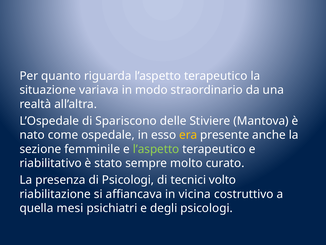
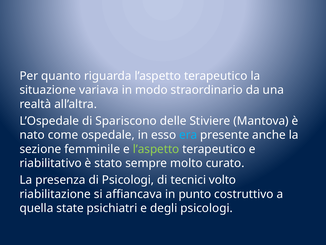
era colour: yellow -> light blue (188, 135)
vicina: vicina -> punto (195, 194)
mesi: mesi -> state (70, 208)
